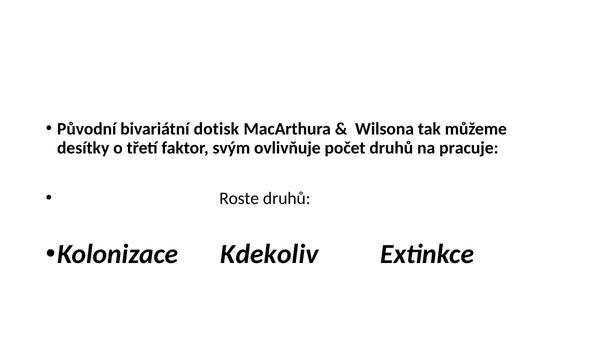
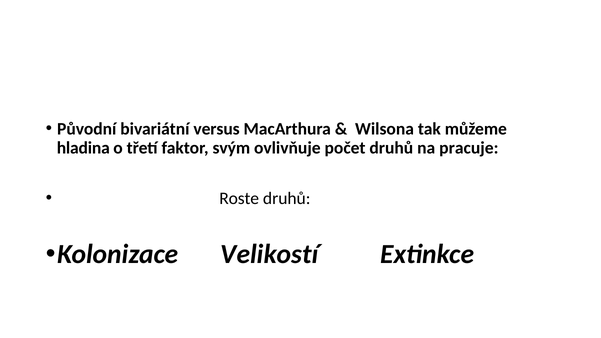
dotisk: dotisk -> versus (217, 129)
desítky: desítky -> hladina (83, 148)
Kdekoliv: Kdekoliv -> Velikostí (270, 254)
